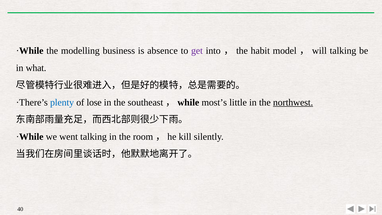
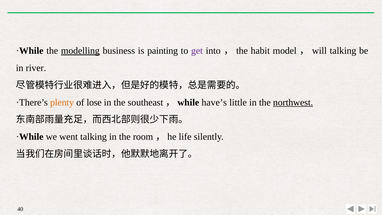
modelling underline: none -> present (80, 51)
absence: absence -> painting (163, 51)
what: what -> river (36, 68)
plenty colour: blue -> orange (62, 102)
most’s: most’s -> have’s (214, 102)
kill: kill -> life (185, 137)
